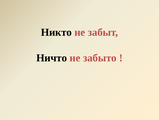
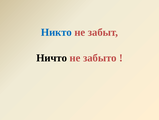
Никто colour: black -> blue (56, 32)
